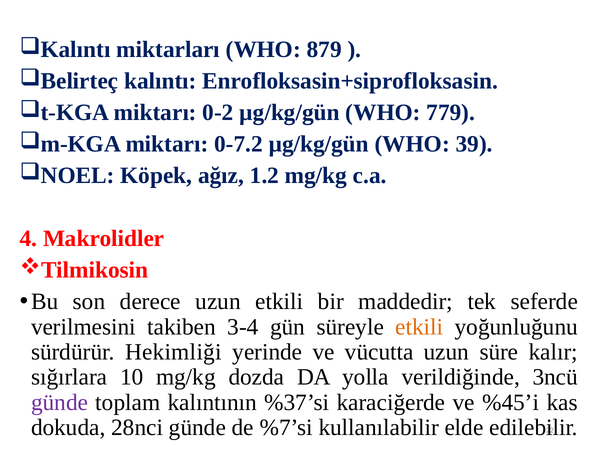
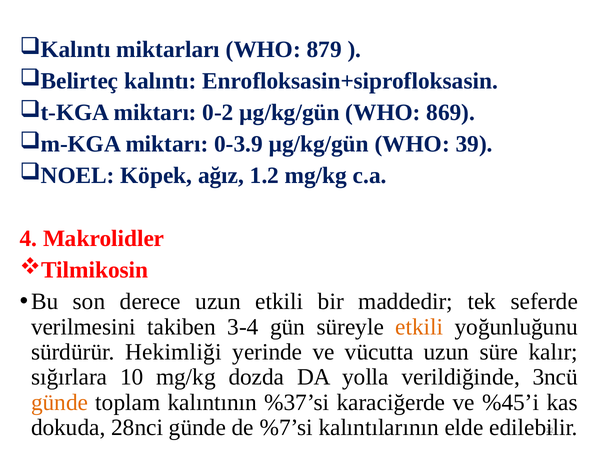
779: 779 -> 869 (451, 113)
0-7.2: 0-7.2 -> 0-3.9 (239, 144)
günde colour: purple -> orange (60, 402)
kullanılabilir: kullanılabilir -> kalıntılarının (379, 427)
